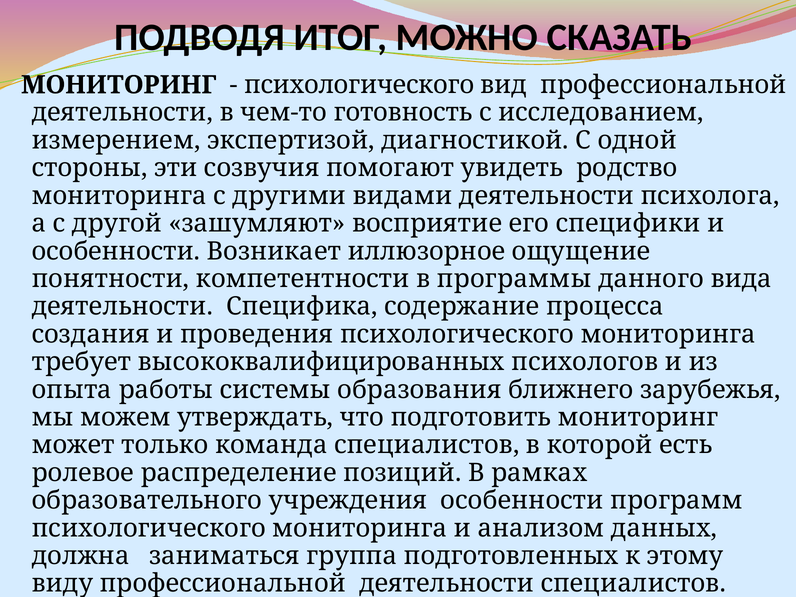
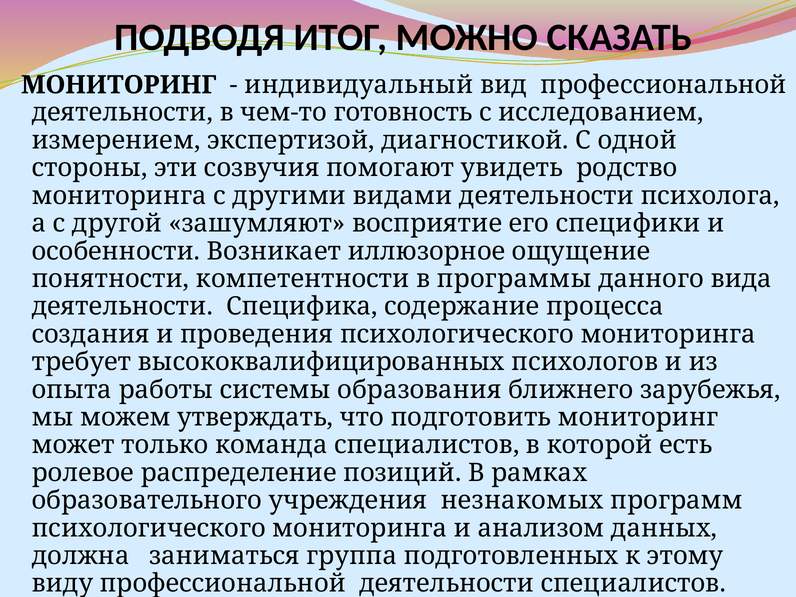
психологического: психологического -> индивидуальный (359, 85)
учреждения особенности: особенности -> незнакомых (522, 500)
